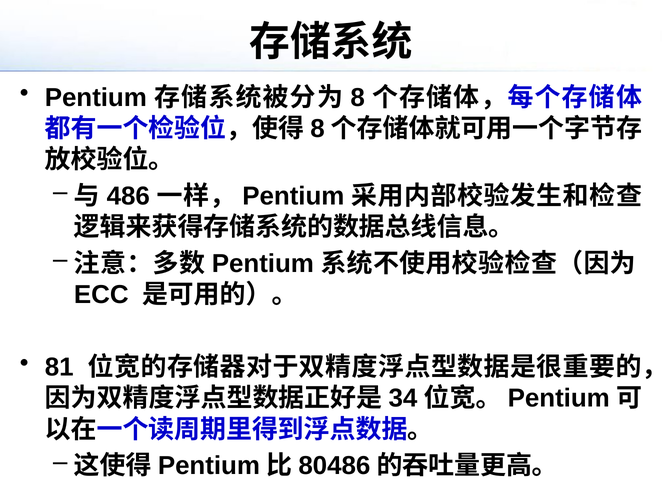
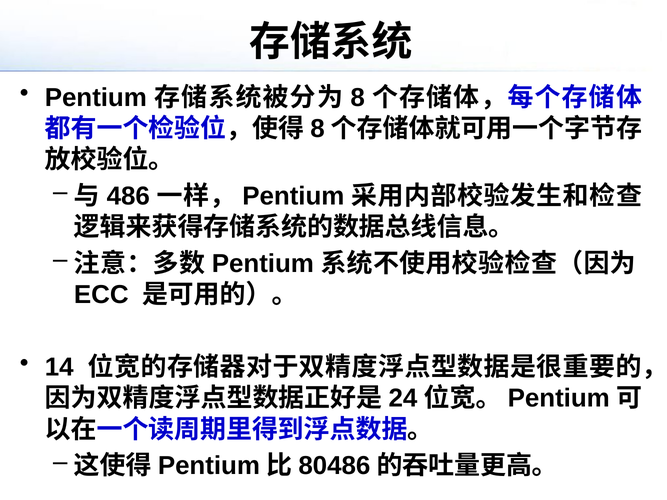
81: 81 -> 14 (59, 367)
34: 34 -> 24 (403, 399)
